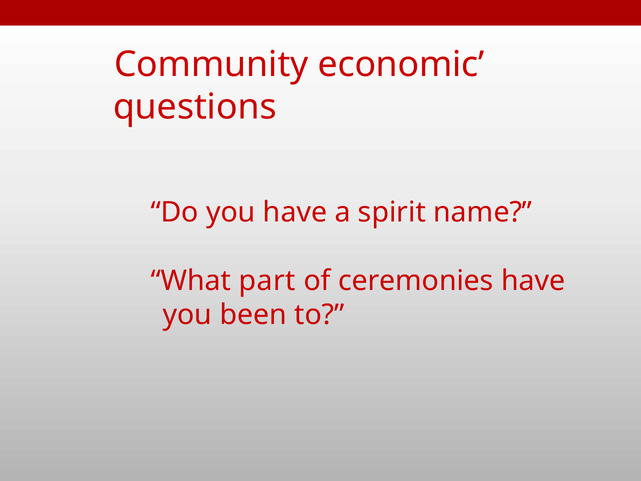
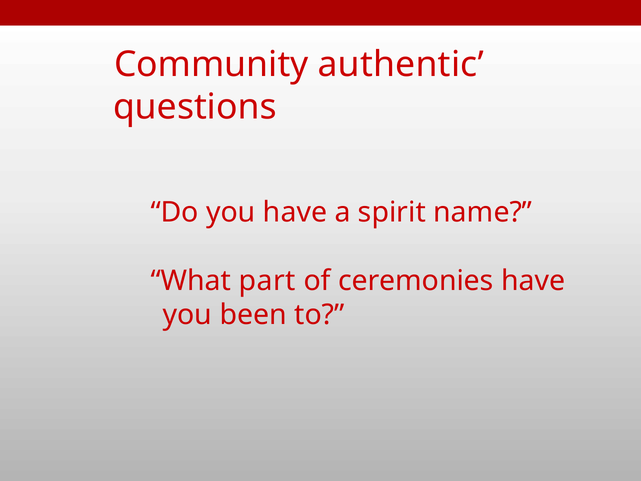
economic: economic -> authentic (401, 64)
